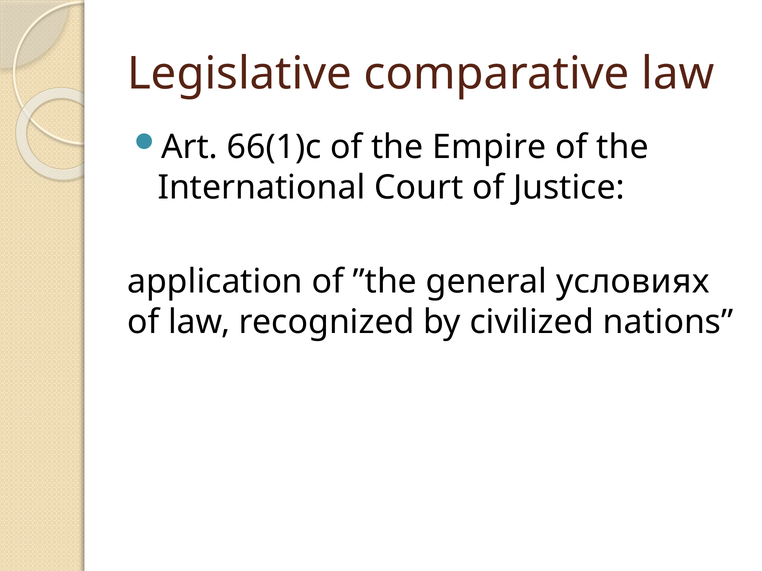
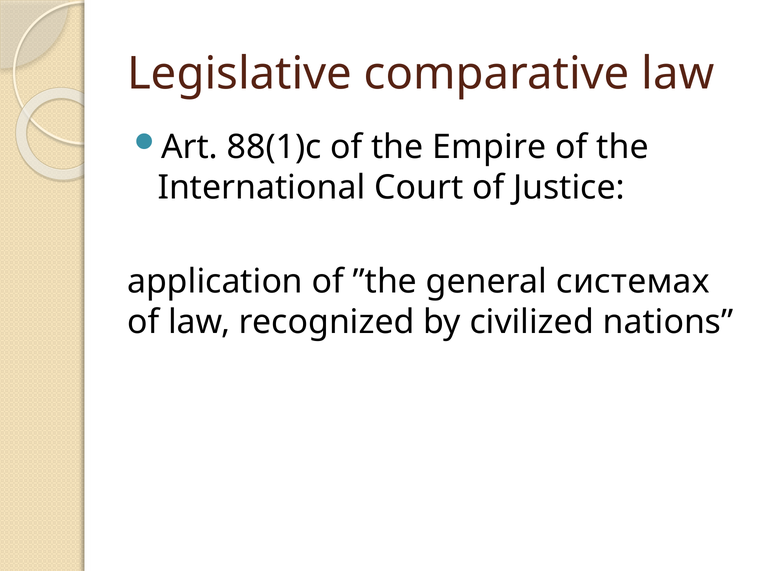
66(1)c: 66(1)c -> 88(1)c (274, 147)
условиях: условиях -> системах (633, 282)
